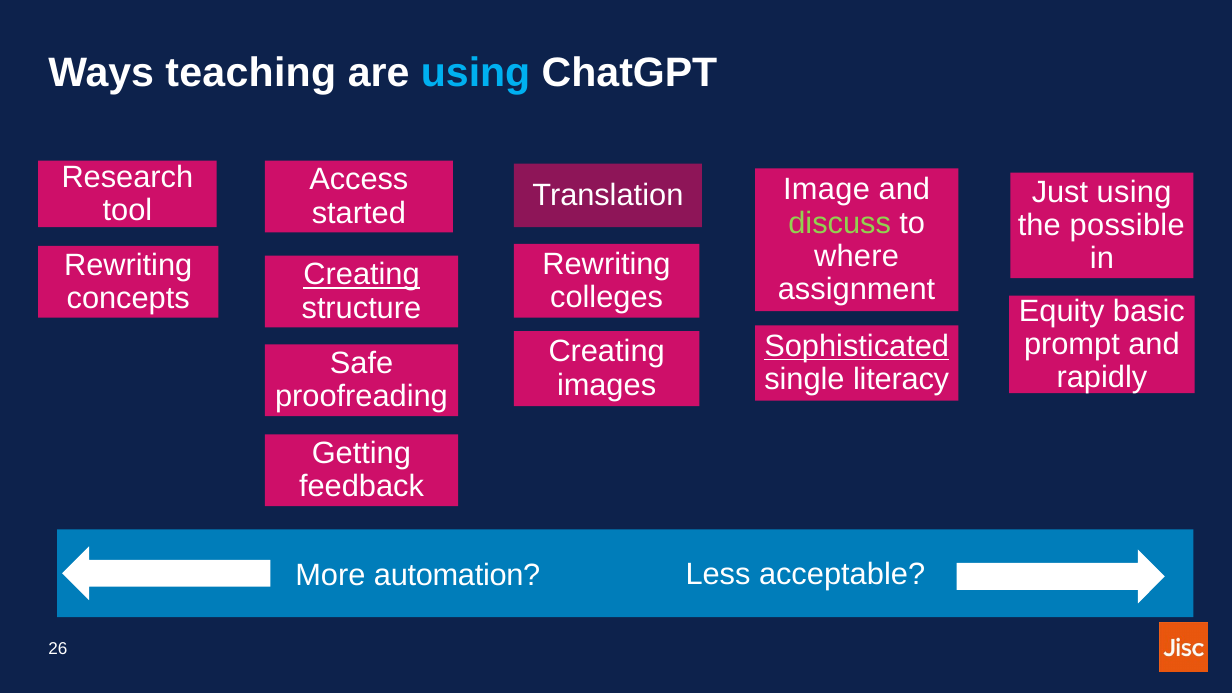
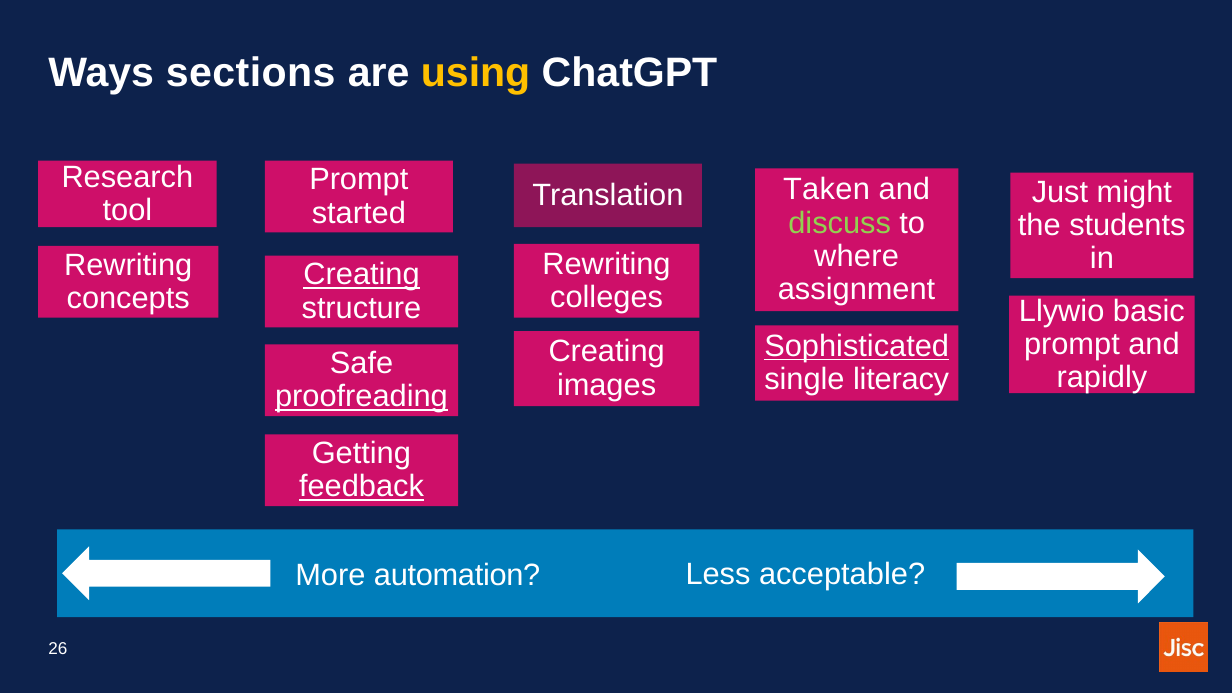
teaching: teaching -> sections (251, 73)
using colour: light blue -> yellow (476, 73)
Access: Access -> Prompt (359, 180)
Image: Image -> Taken (826, 190)
Just using: using -> might (1134, 192)
possible: possible -> students (1127, 225)
Equity: Equity -> Llywio (1062, 311)
proofreading underline: none -> present (361, 397)
feedback underline: none -> present (362, 487)
